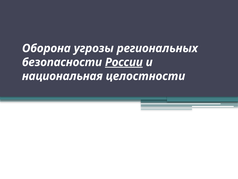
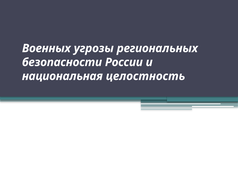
Оборона: Оборона -> Военных (46, 48)
России underline: present -> none (124, 62)
целостности: целостности -> целостность (145, 76)
